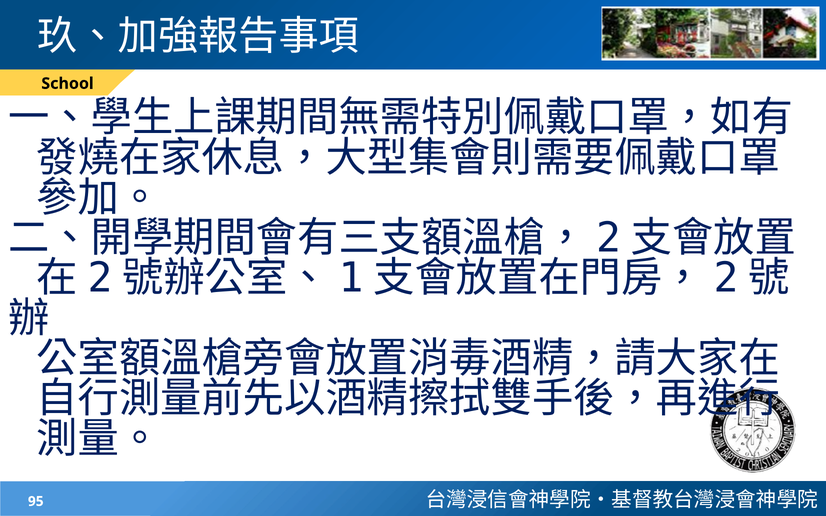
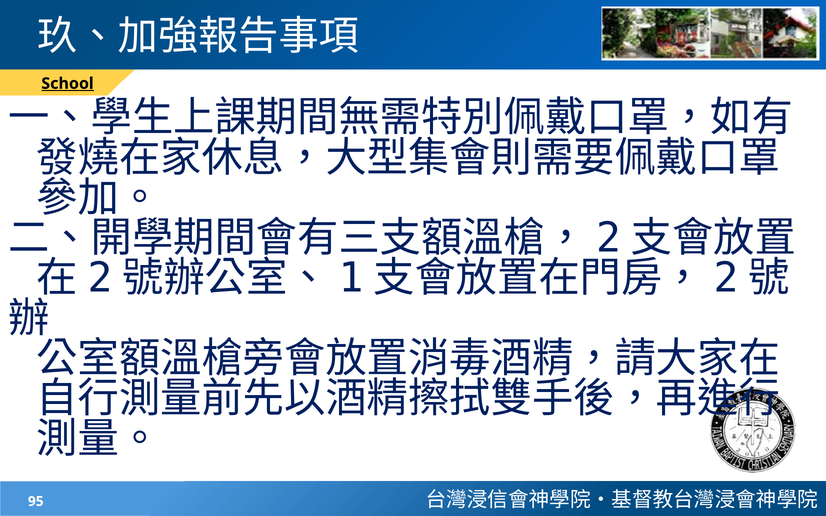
School underline: none -> present (68, 84)
